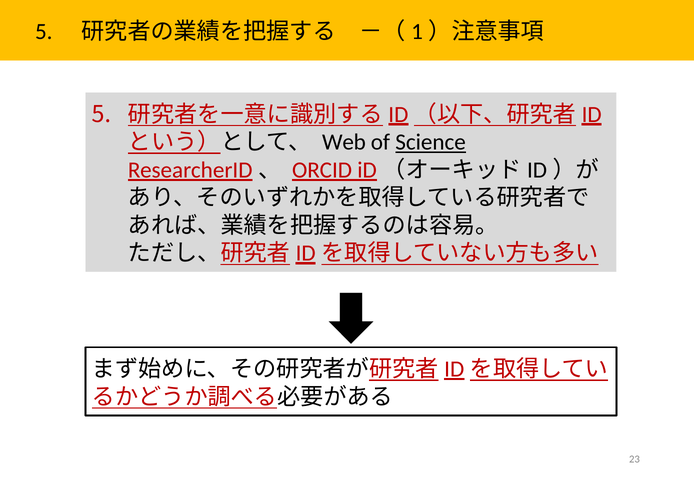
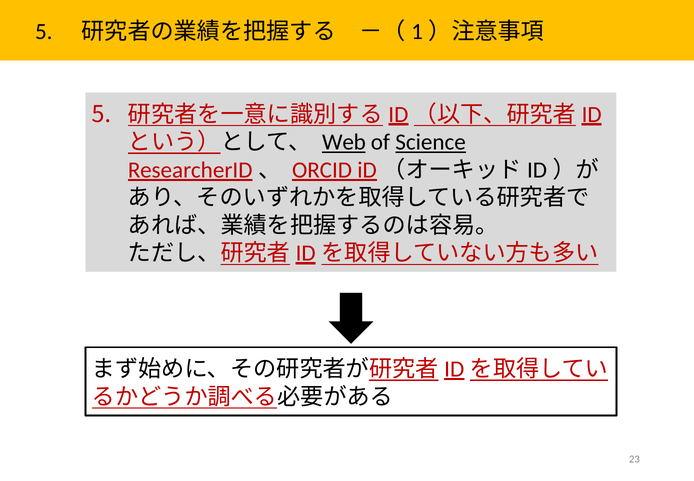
Web underline: none -> present (344, 142)
